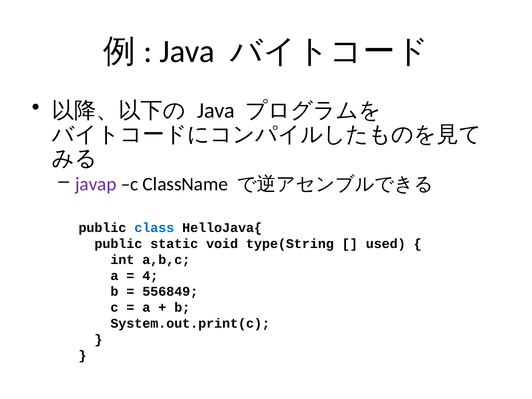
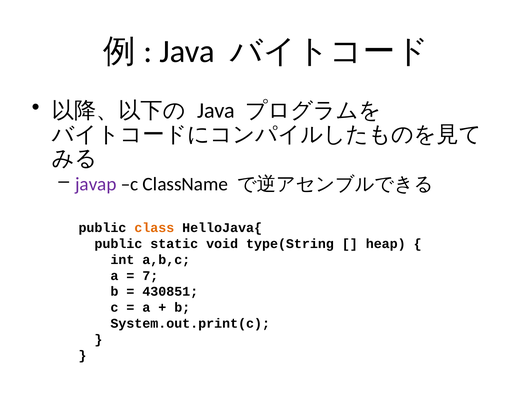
class colour: blue -> orange (154, 228)
used: used -> heap (386, 244)
4: 4 -> 7 (150, 276)
556849: 556849 -> 430851 (170, 292)
